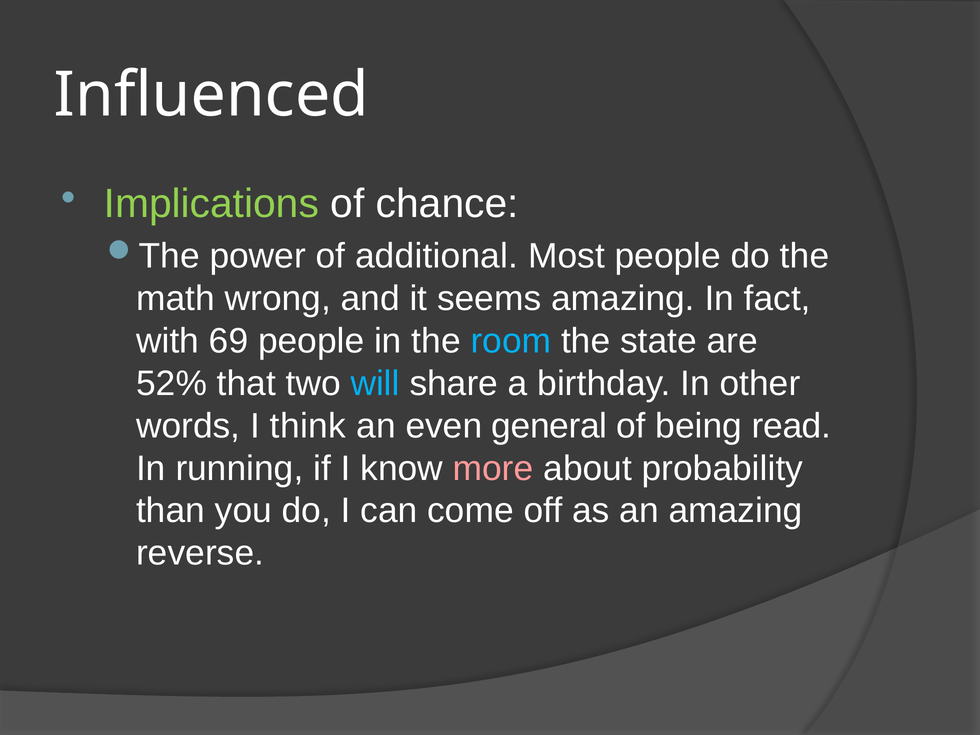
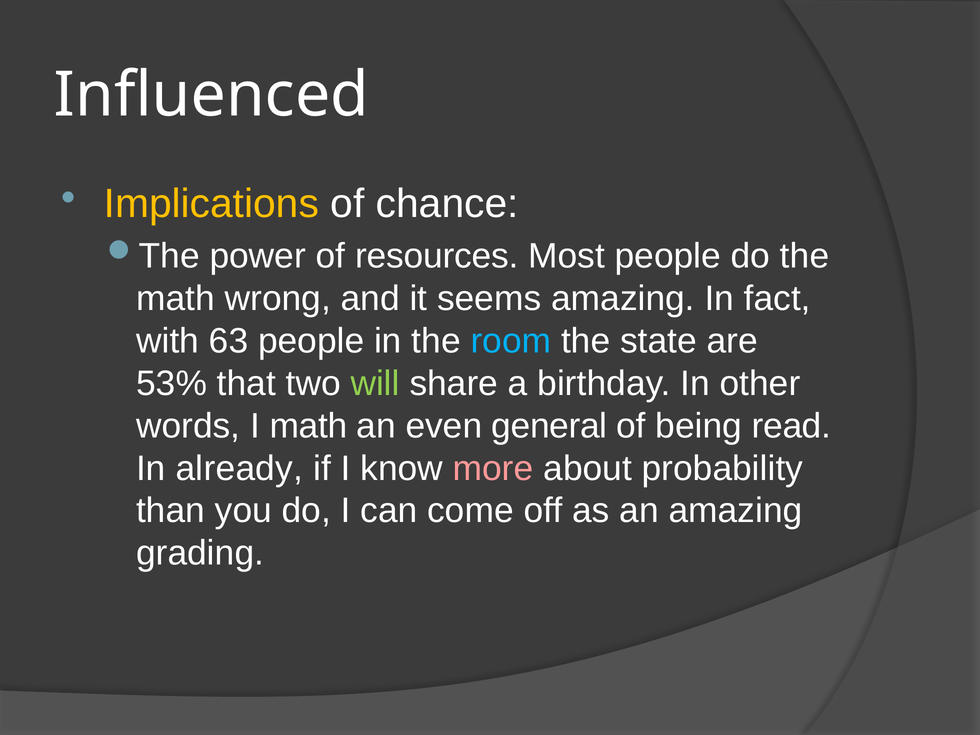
Implications colour: light green -> yellow (211, 204)
additional: additional -> resources (437, 256)
69: 69 -> 63 (229, 341)
52%: 52% -> 53% (172, 383)
will colour: light blue -> light green (375, 383)
I think: think -> math (308, 426)
running: running -> already (239, 468)
reverse: reverse -> grading (200, 553)
